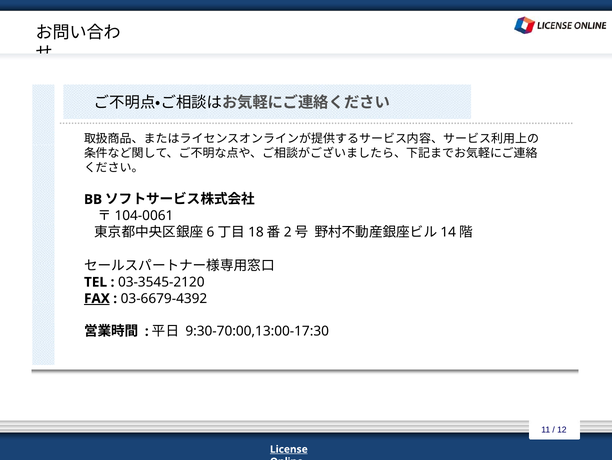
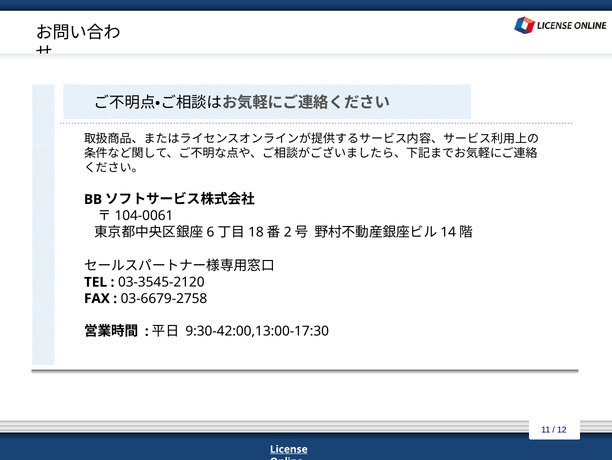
FAX underline: present -> none (97, 299)
03-6679-4392: 03-6679-4392 -> 03-6679-2758 (164, 299)
9:30-70:00,13:00-17:30: 9:30-70:00,13:00-17:30 -> 9:30-42:00,13:00-17:30 (257, 331)
